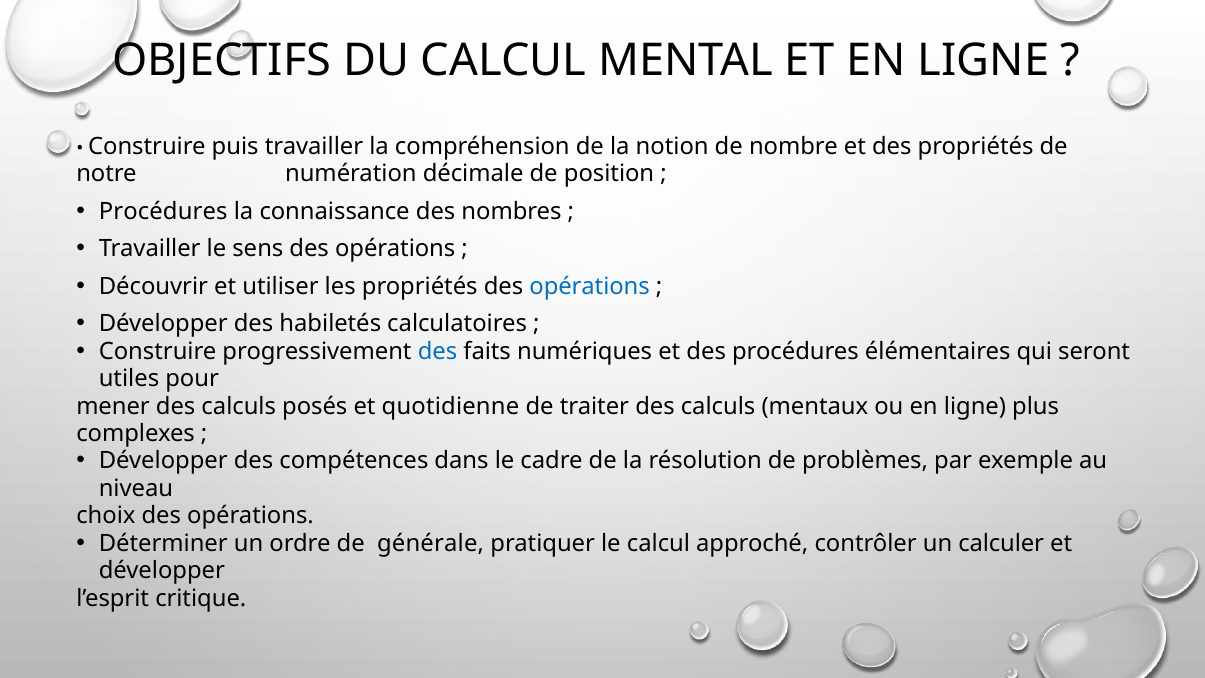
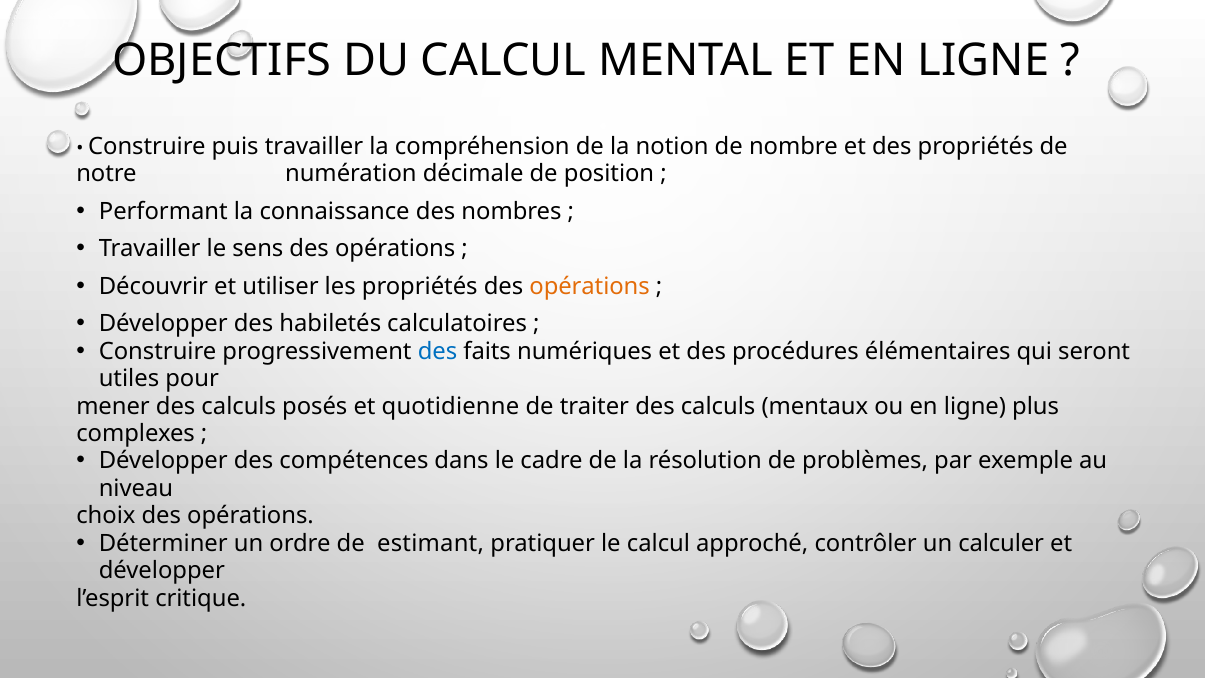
Procédures: Procédures -> Performant (163, 211)
opérations colour: blue -> orange (590, 286)
générale: générale -> estimant (431, 543)
